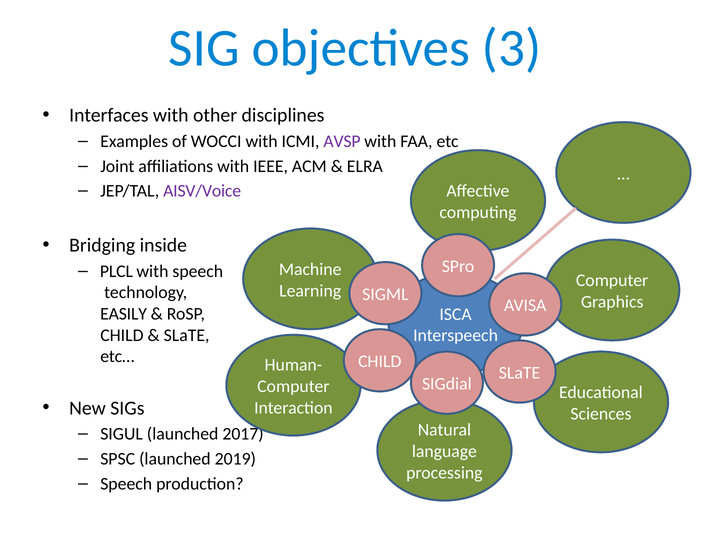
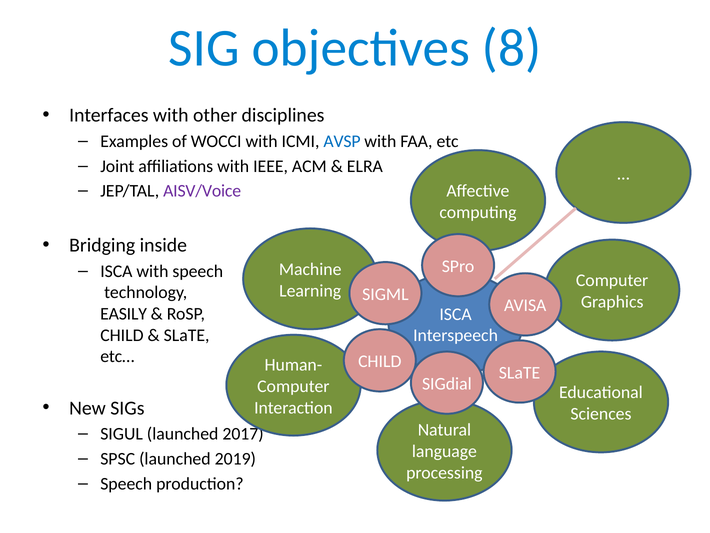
3: 3 -> 8 (512, 48)
AVSP colour: purple -> blue (342, 141)
PLCL: PLCL -> ISCA (116, 271)
